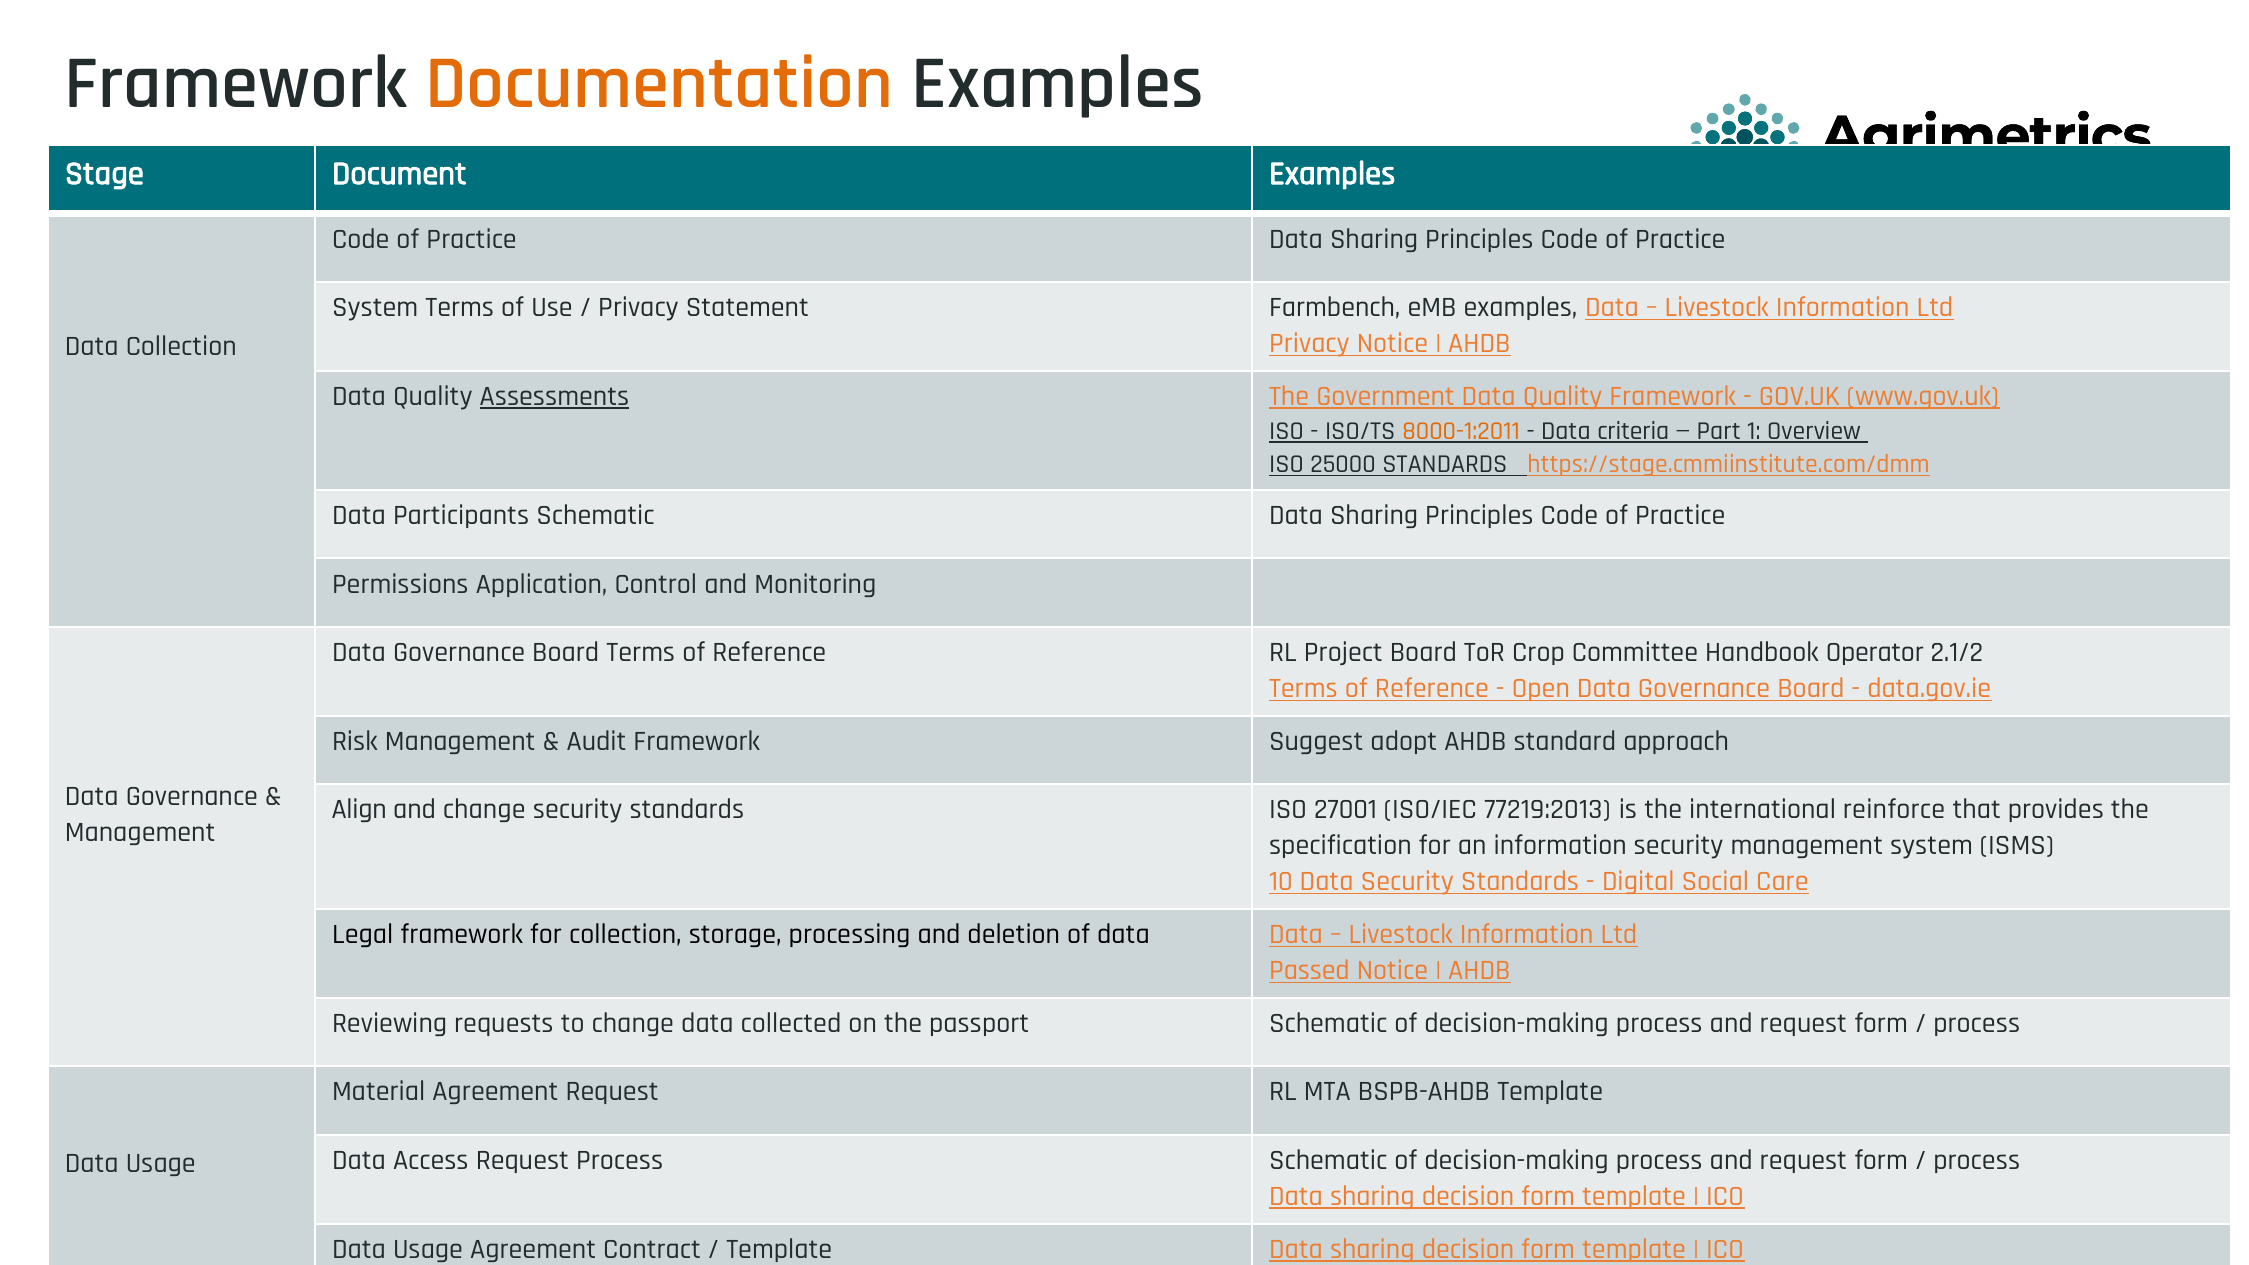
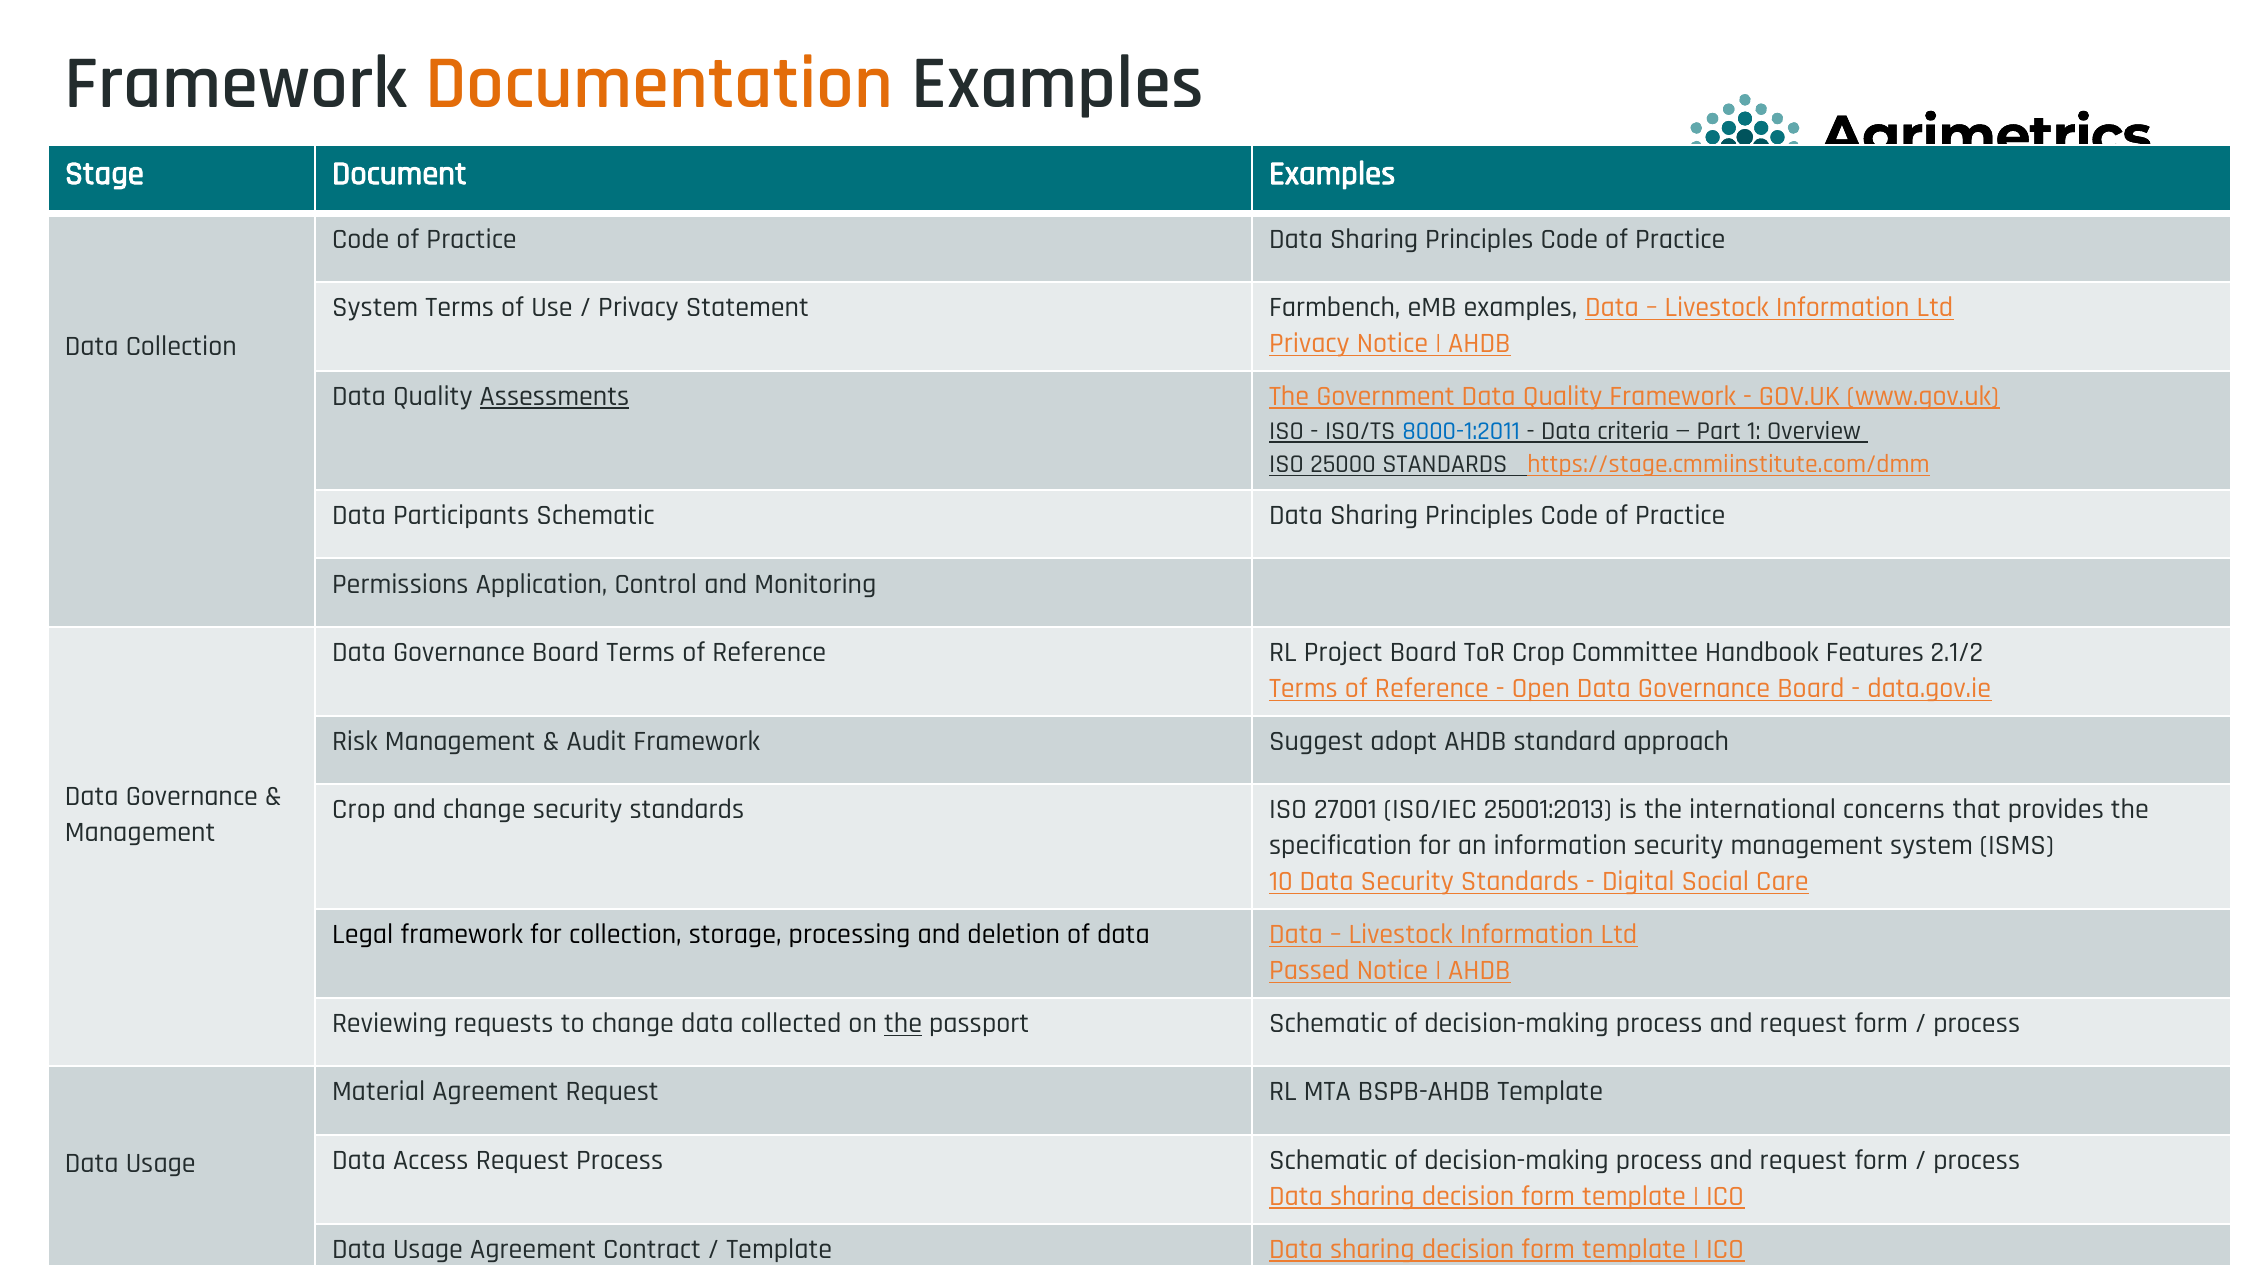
8000-1:2011 colour: orange -> blue (1461, 431)
Operator: Operator -> Features (1875, 652)
Align: Align -> Crop (359, 810)
77219:2013: 77219:2013 -> 25001:2013 (1548, 810)
reinforce: reinforce -> concerns (1894, 810)
the underline: none -> present (903, 1023)
